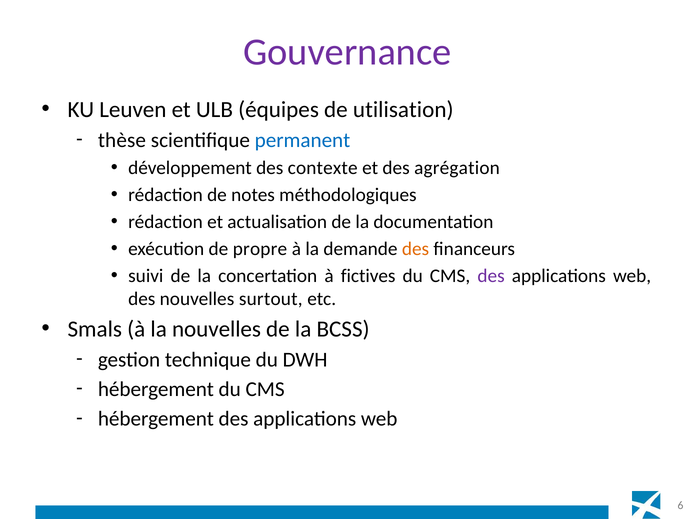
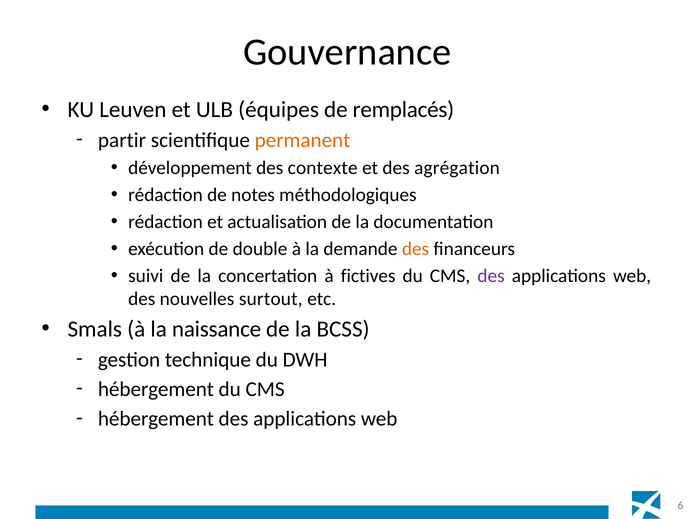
Gouvernance colour: purple -> black (347, 52)
utilisation: utilisation -> remplacés (403, 110)
thèse: thèse -> partir (122, 140)
permanent colour: blue -> orange (303, 140)
propre: propre -> double (260, 249)
la nouvelles: nouvelles -> naissance (217, 330)
